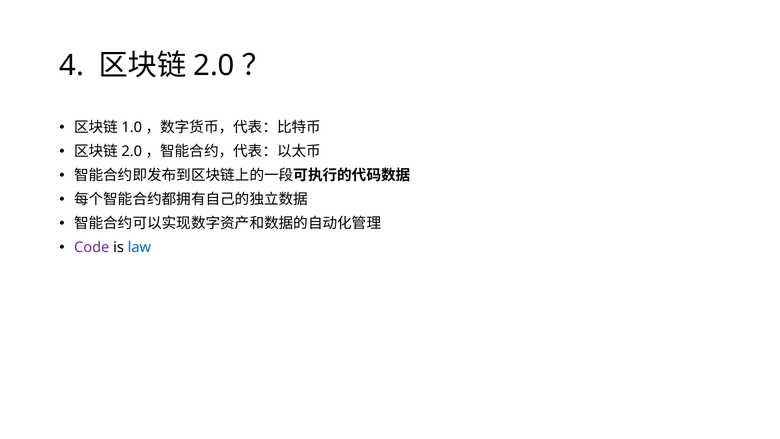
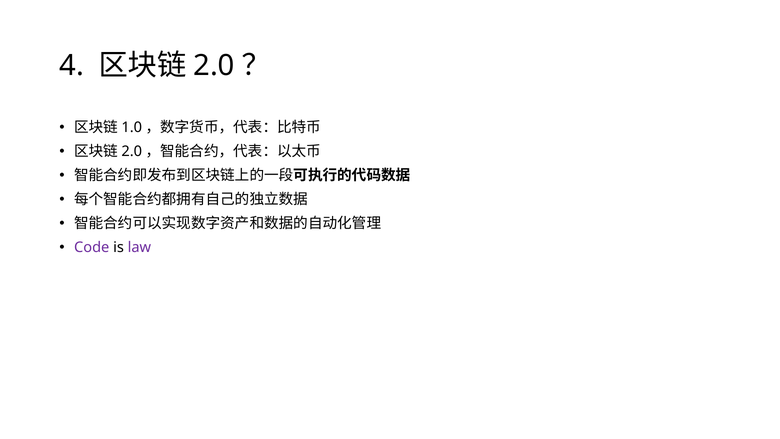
law colour: blue -> purple (139, 247)
